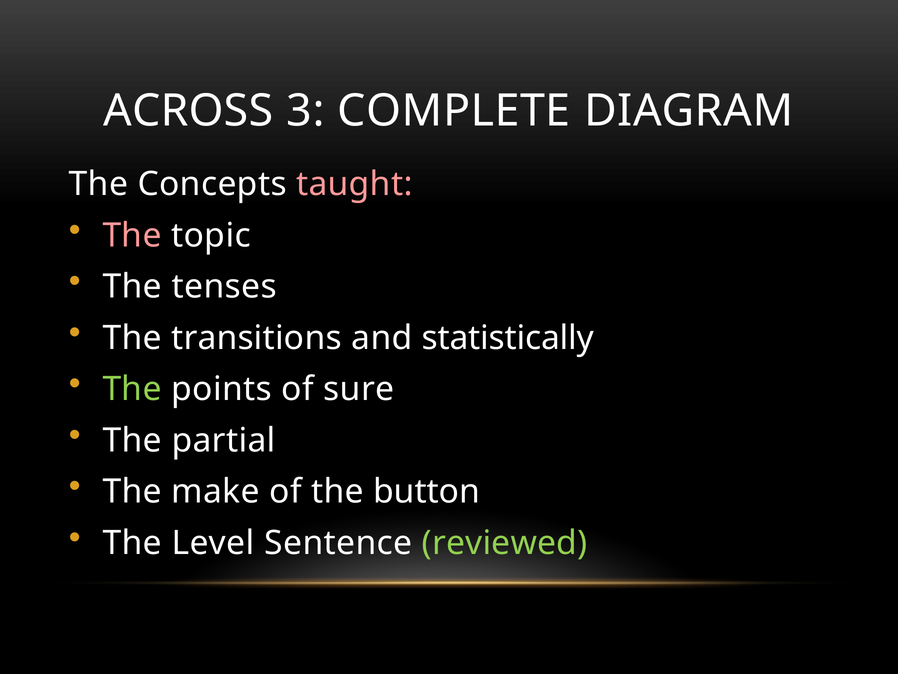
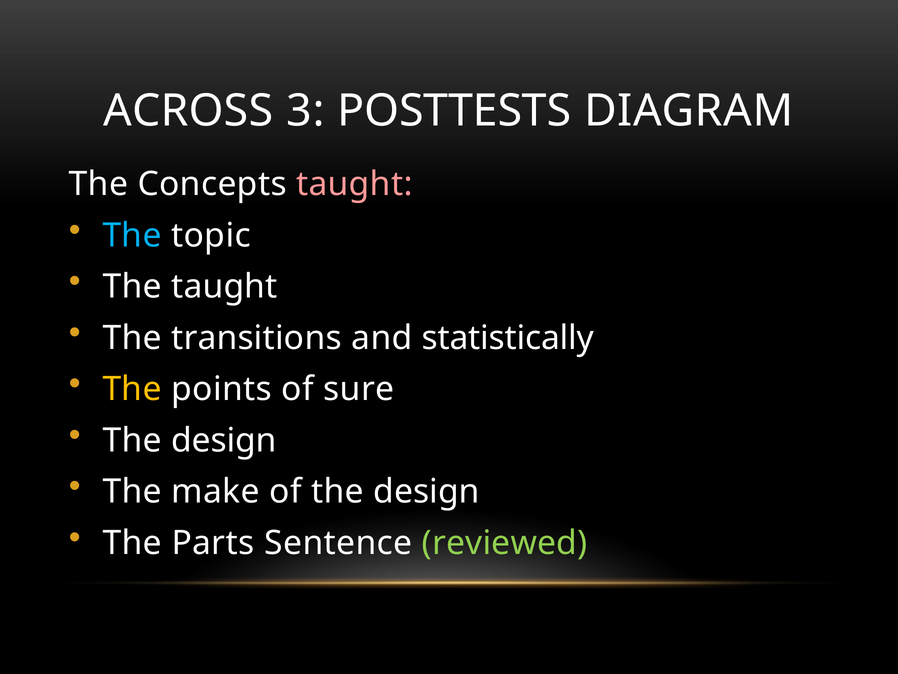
COMPLETE: COMPLETE -> POSTTESTS (454, 111)
The colour: pink -> light blue (132, 235)
The tenses: tenses -> taught (224, 287)
The colour: light green -> yellow (132, 389)
partial: partial -> design (224, 440)
of the button: button -> design (427, 491)
Level: Level -> Parts (213, 543)
